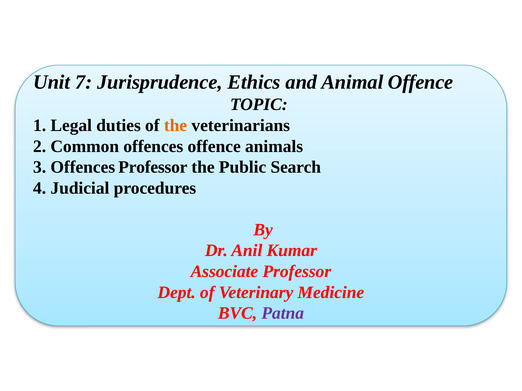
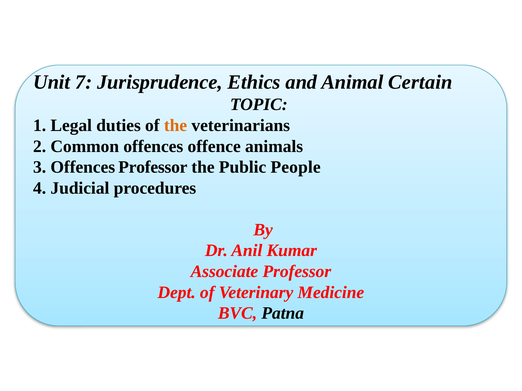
Animal Offence: Offence -> Certain (420, 82)
Search: Search -> People (296, 167)
Patna colour: purple -> black (283, 314)
